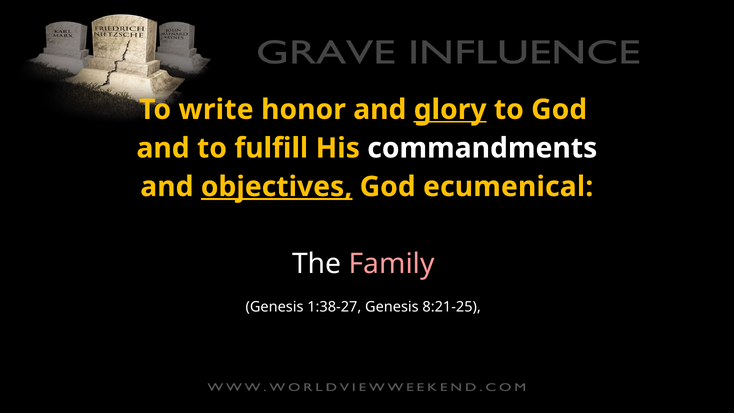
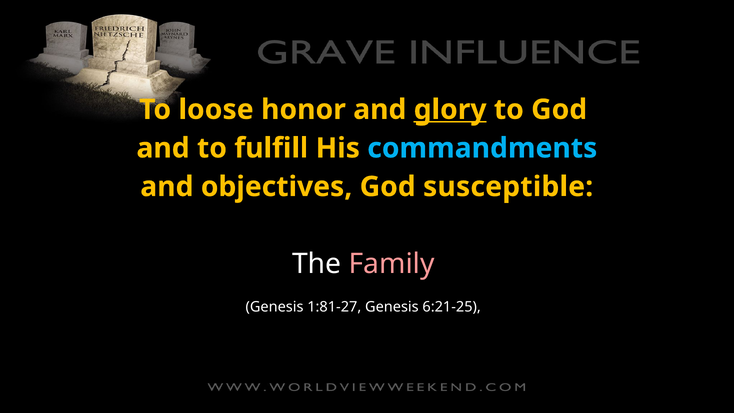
write: write -> loose (216, 110)
commandments colour: white -> light blue (482, 148)
objectives underline: present -> none (277, 187)
ecumenical: ecumenical -> susceptible (508, 187)
1:38-27: 1:38-27 -> 1:81-27 (334, 307)
8:21-25: 8:21-25 -> 6:21-25 (452, 307)
